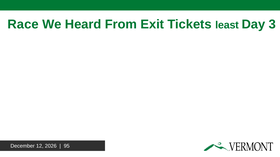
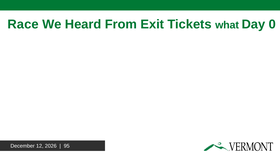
least: least -> what (227, 25)
3: 3 -> 0 (272, 24)
